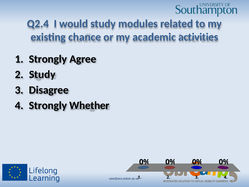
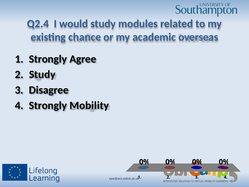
activities: activities -> overseas (198, 37)
Whether: Whether -> Mobility (89, 105)
